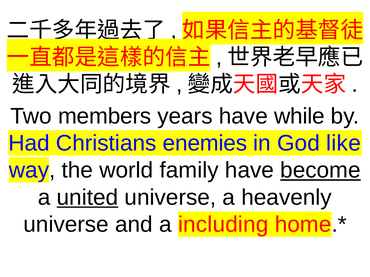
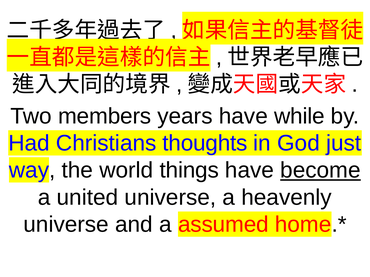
enemies: enemies -> thoughts (205, 143)
like: like -> just (344, 143)
family: family -> things (189, 171)
united underline: present -> none (87, 198)
including: including -> assumed (223, 225)
